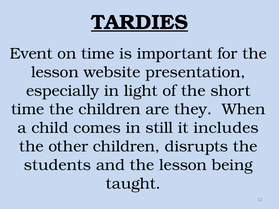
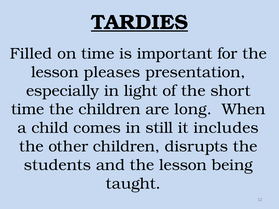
Event: Event -> Filled (31, 54)
website: website -> pleases (112, 72)
they: they -> long (193, 109)
